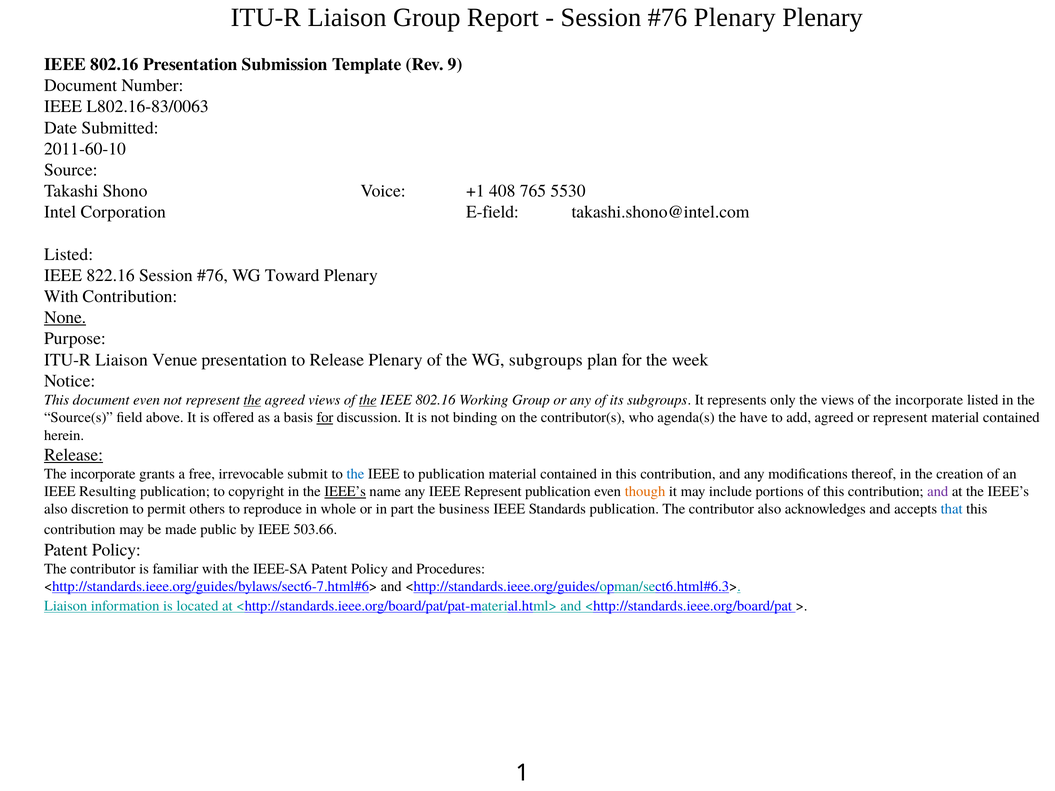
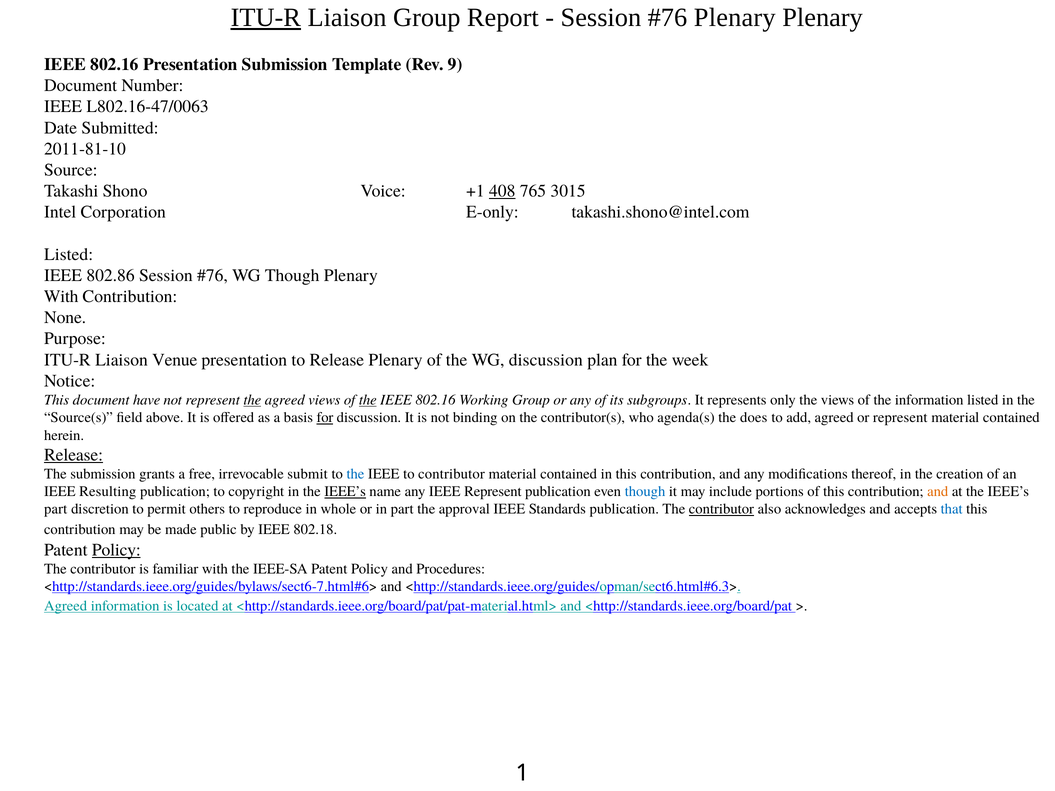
ITU-R underline: none -> present (266, 18)
L802.16-83/0063: L802.16-83/0063 -> L802.16-47/0063 (148, 107)
2011-60-10: 2011-60-10 -> 2011-81-10 (85, 149)
408 underline: none -> present (502, 191)
5530: 5530 -> 3015 (568, 191)
E-field: E-field -> E-only (492, 212)
822.16: 822.16 -> 802.86 (111, 275)
WG Toward: Toward -> Though (292, 275)
None underline: present -> none (65, 318)
WG subgroups: subgroups -> discussion (546, 360)
document even: even -> have (147, 400)
of the incorporate: incorporate -> information (929, 400)
have: have -> does (754, 418)
incorporate: incorporate -> submission (103, 474)
to publication: publication -> contributor (451, 474)
though colour: orange -> blue (645, 492)
and colour: purple -> orange (938, 492)
also: also -> part (56, 509)
business: business -> approval (464, 509)
contributor underline: none -> present (721, 509)
503.66: 503.66 -> 802.18 (315, 530)
Policy underline: none -> present (116, 550)
Liaison: Liaison -> Agreed (66, 606)
